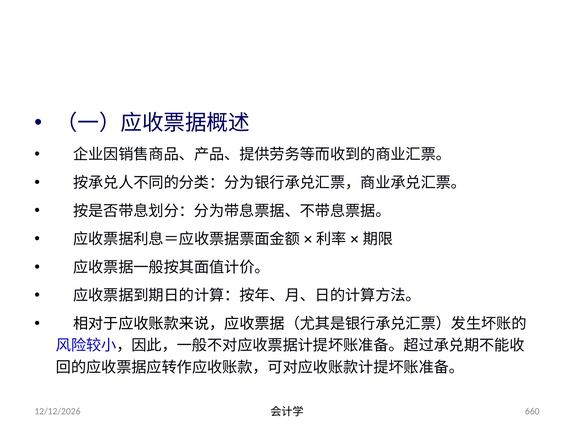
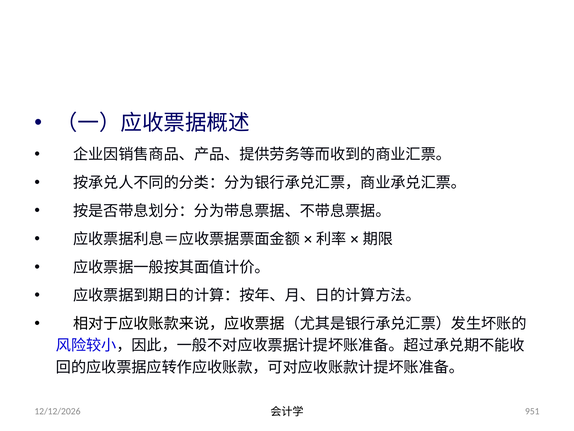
660: 660 -> 951 (532, 411)
